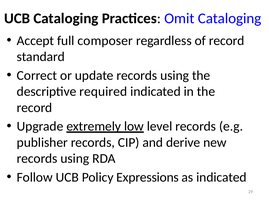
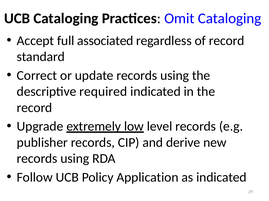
composer: composer -> associated (105, 41)
Expressions: Expressions -> Application (148, 178)
